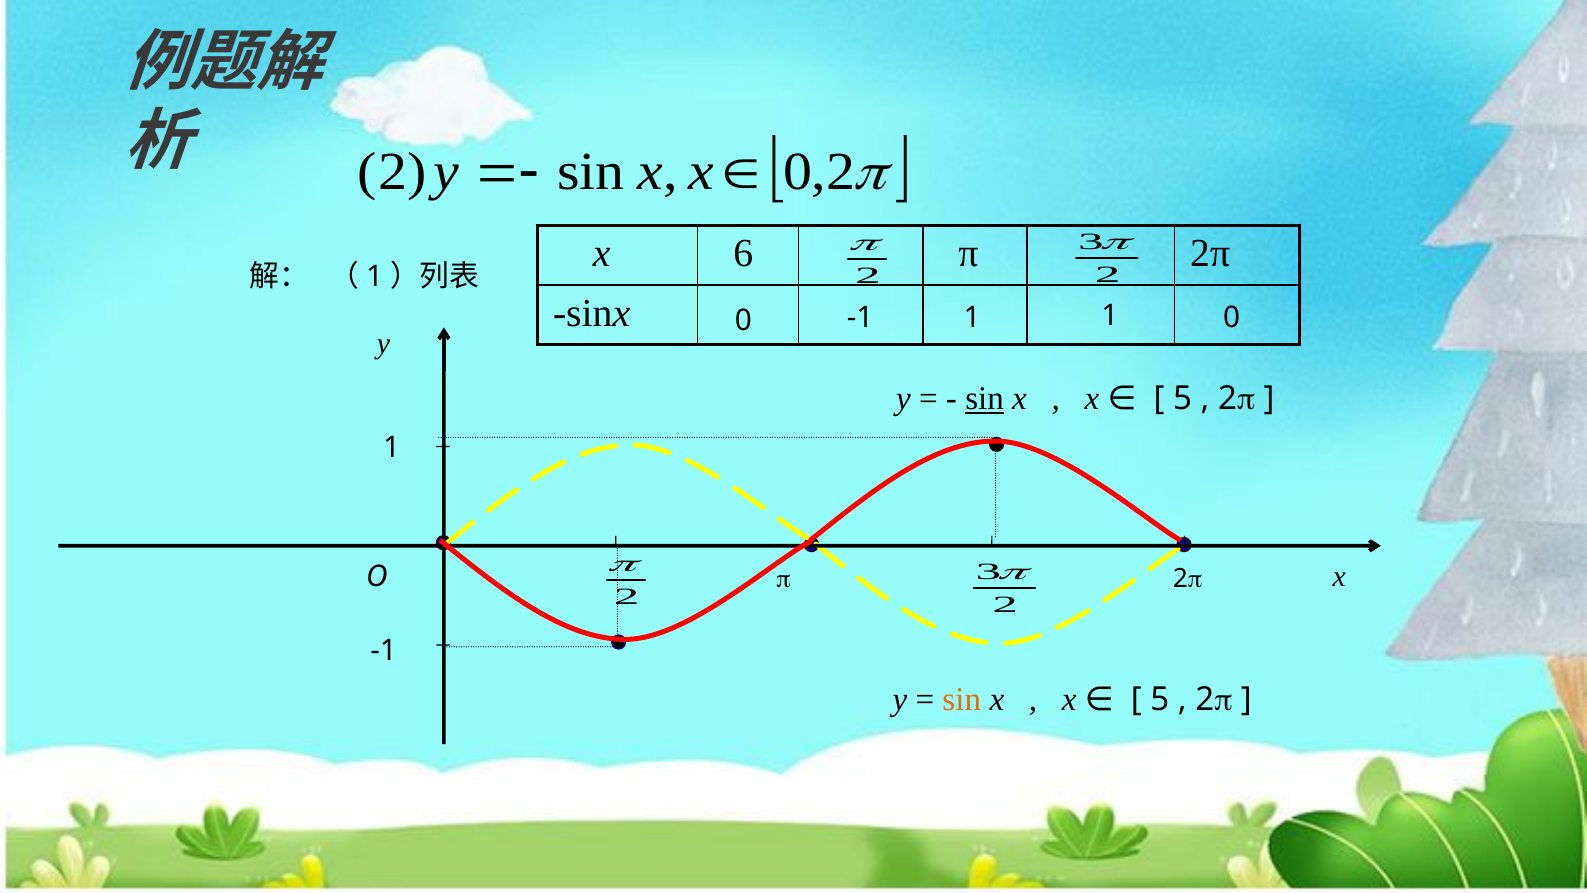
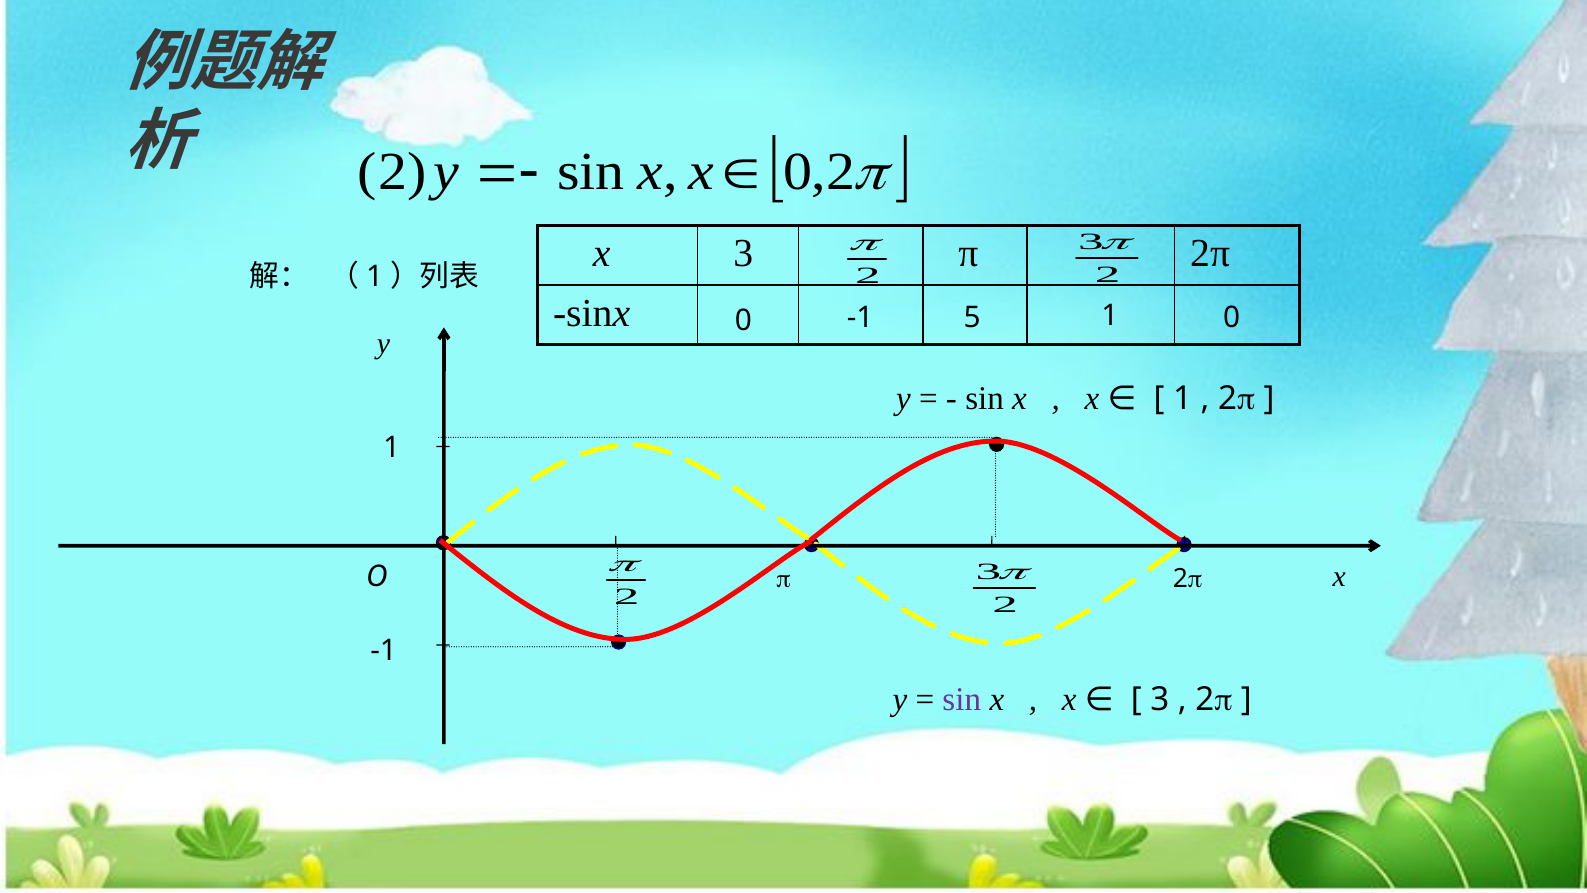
x 6: 6 -> 3 (743, 253)
-1 1: 1 -> 5 (972, 317)
sin underline: present -> none (985, 398)
5: 5 -> 1 (1183, 398)
sin colour: orange -> purple (962, 699)
5: 5 -> 3 (1160, 699)
